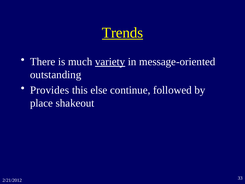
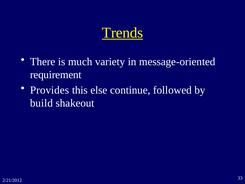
variety underline: present -> none (110, 62)
outstanding: outstanding -> requirement (56, 75)
place: place -> build (41, 103)
